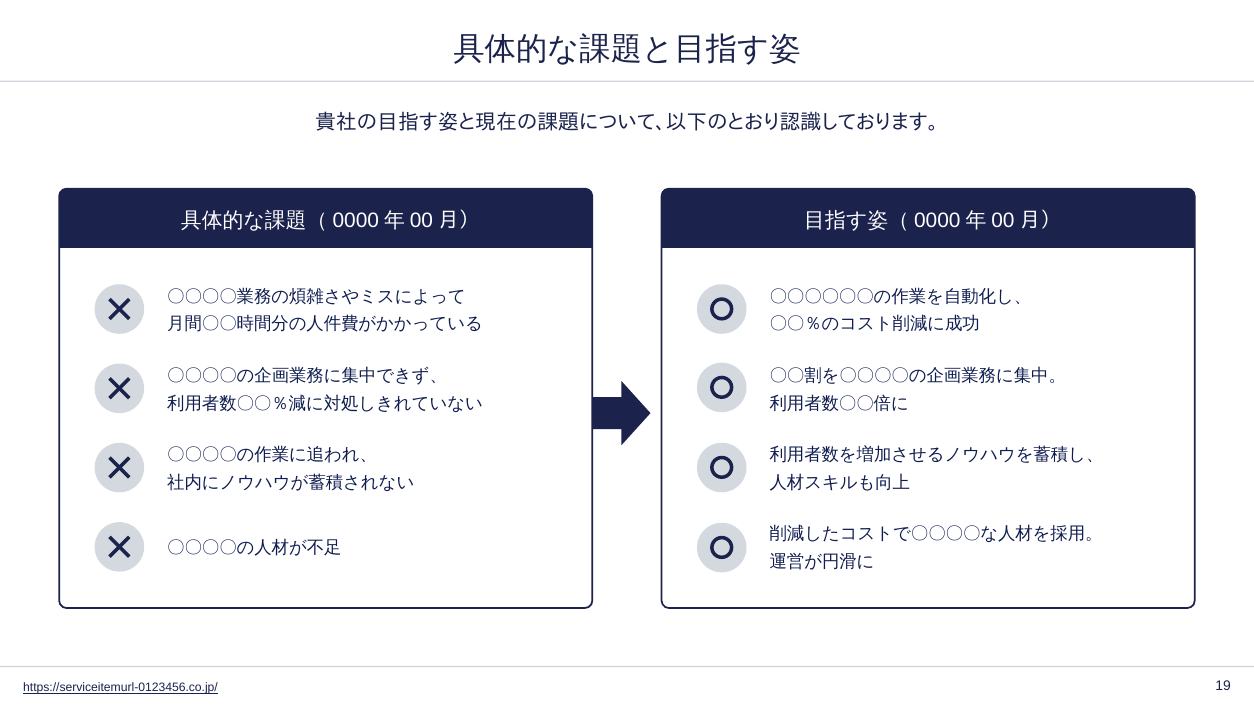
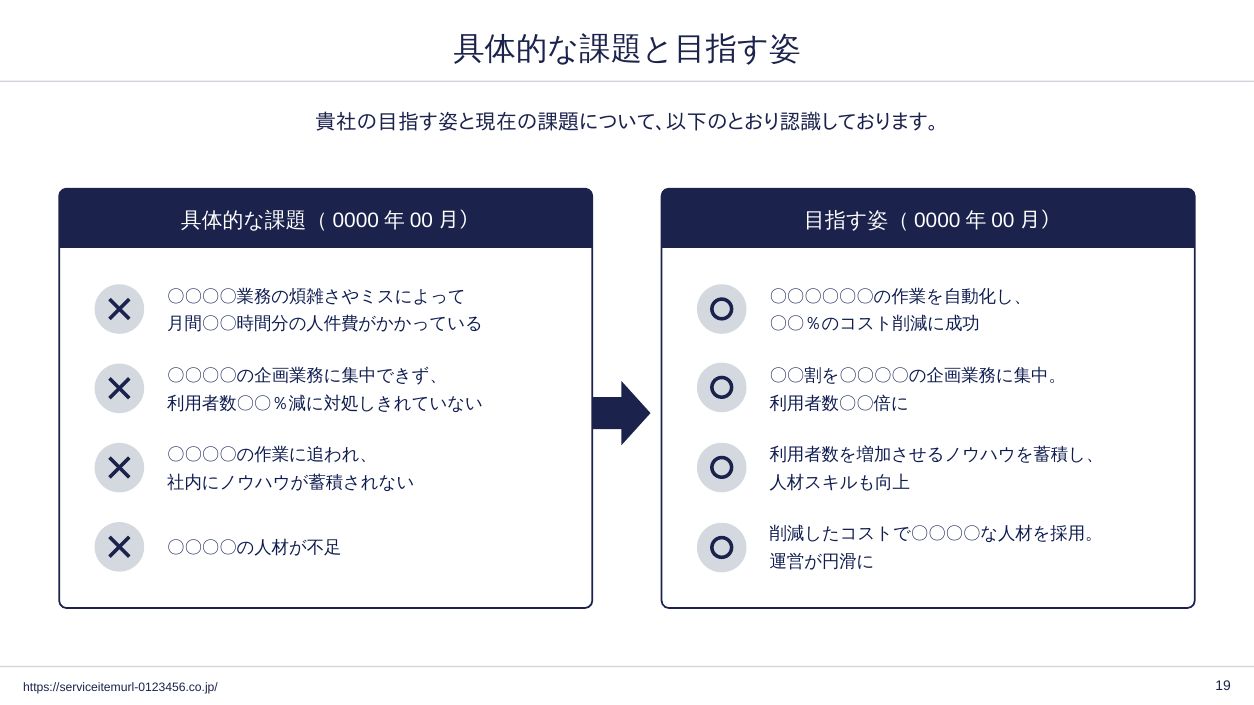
https://serviceitemurl-0123456.co.jp/ underline: present -> none (121, 688)
